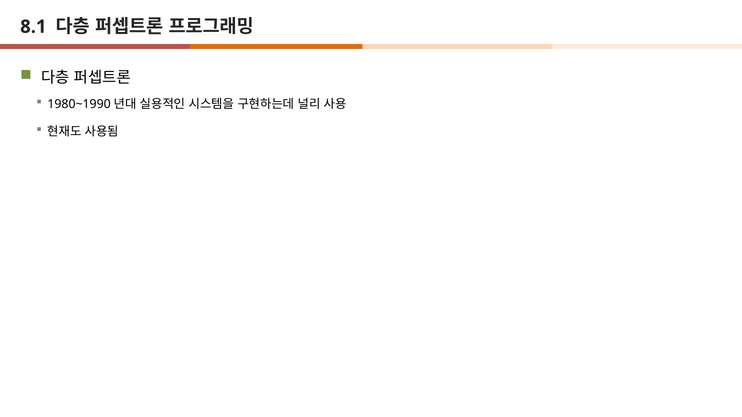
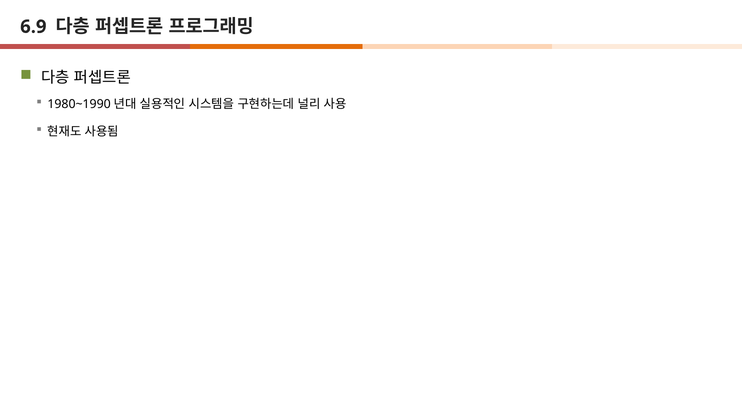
8.1: 8.1 -> 6.9 (33, 27)
